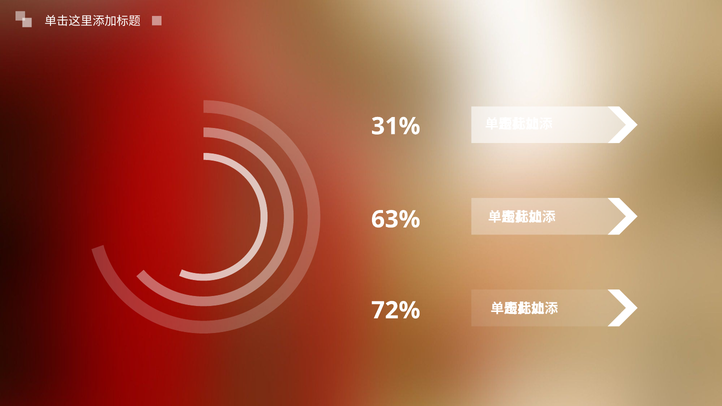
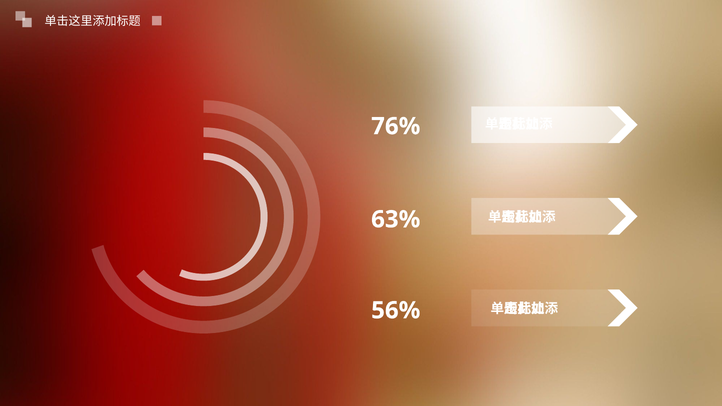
31%: 31% -> 76% (396, 126)
72%: 72% -> 56% (396, 310)
